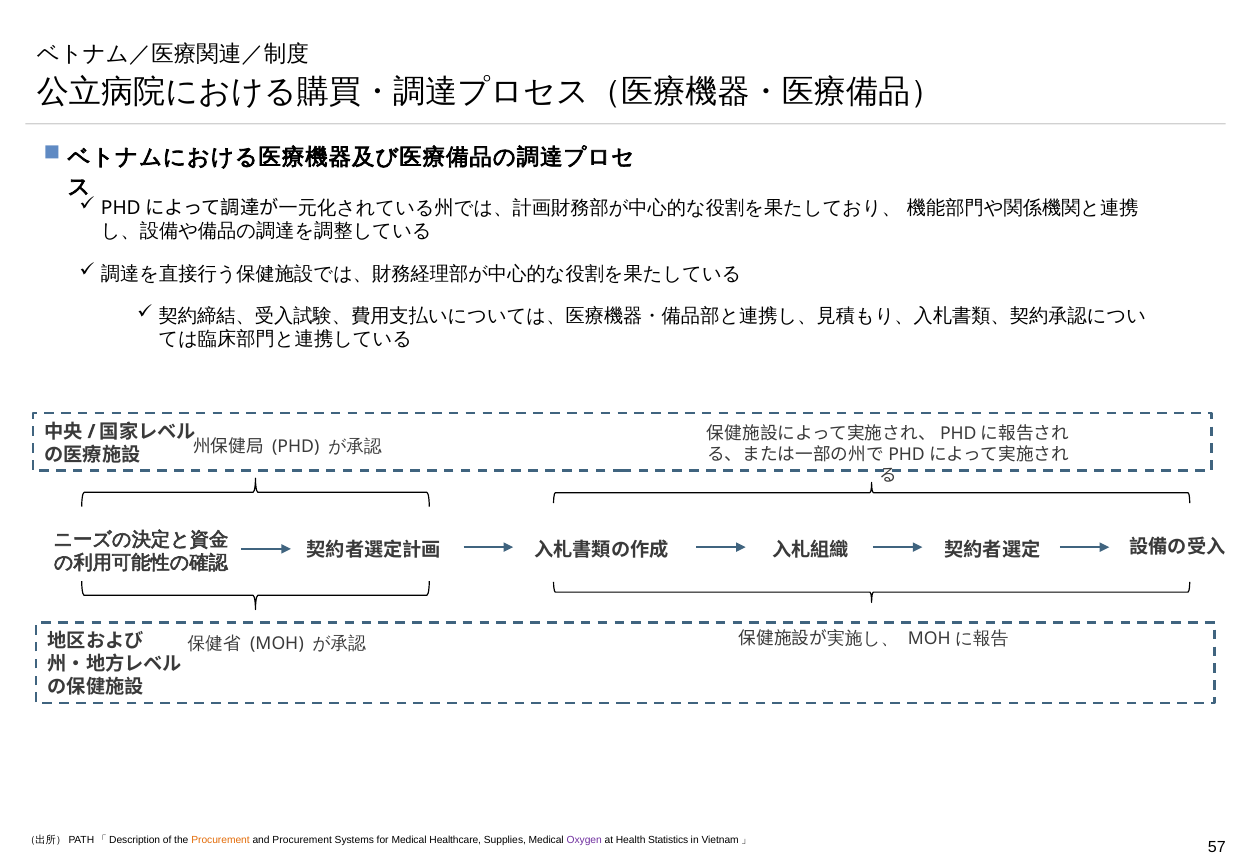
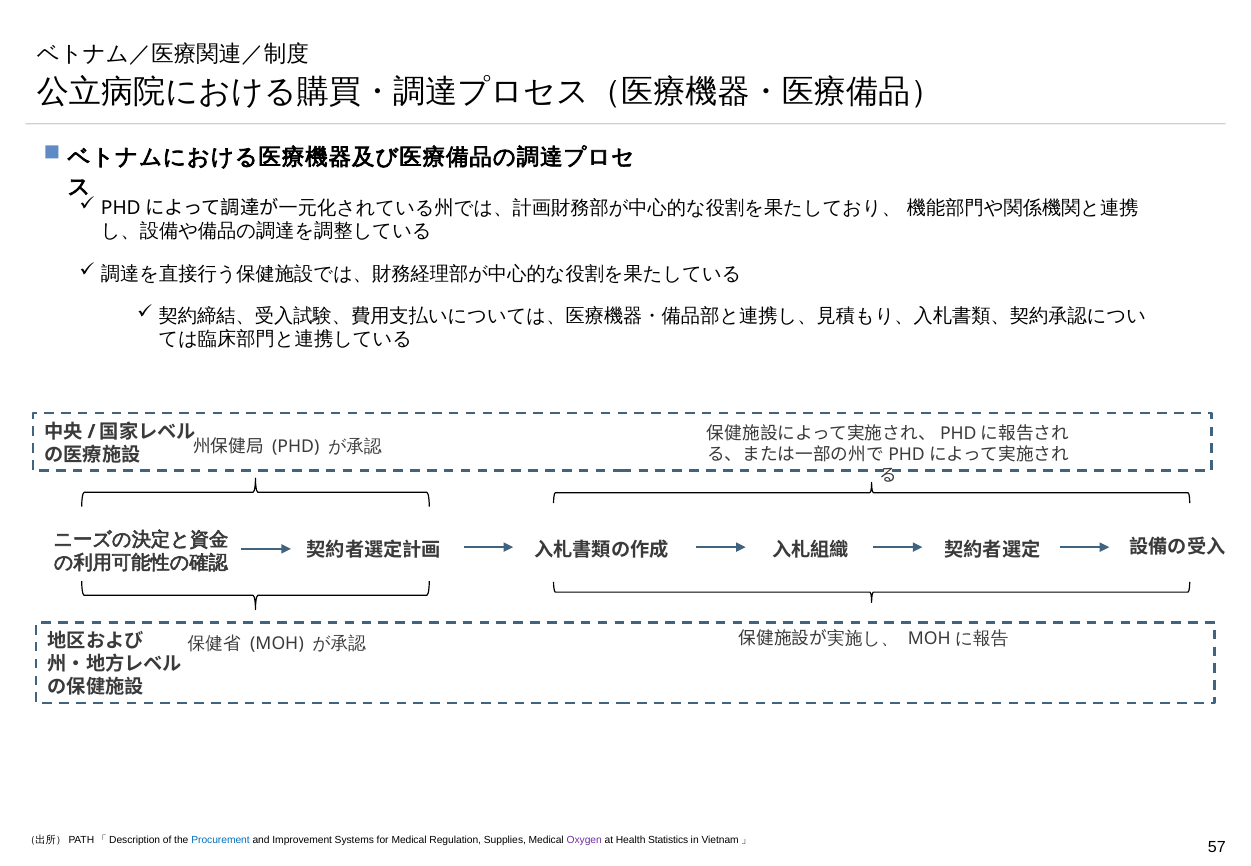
Procurement colour: orange -> blue (221, 840)
and Procurement: Procurement -> Improvement (302, 840)
Healthcare: Healthcare -> Regulation (455, 840)
